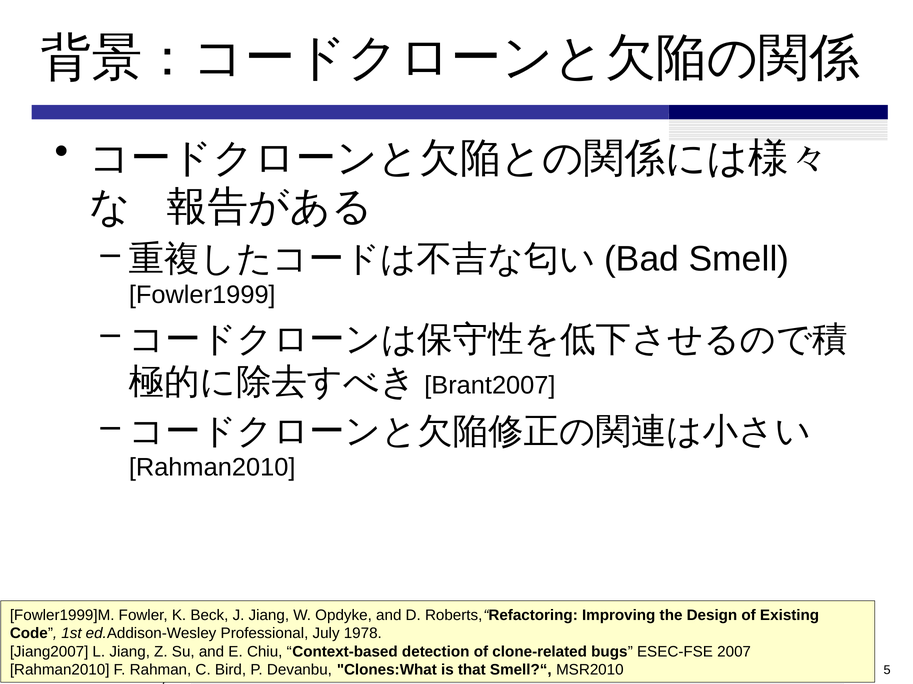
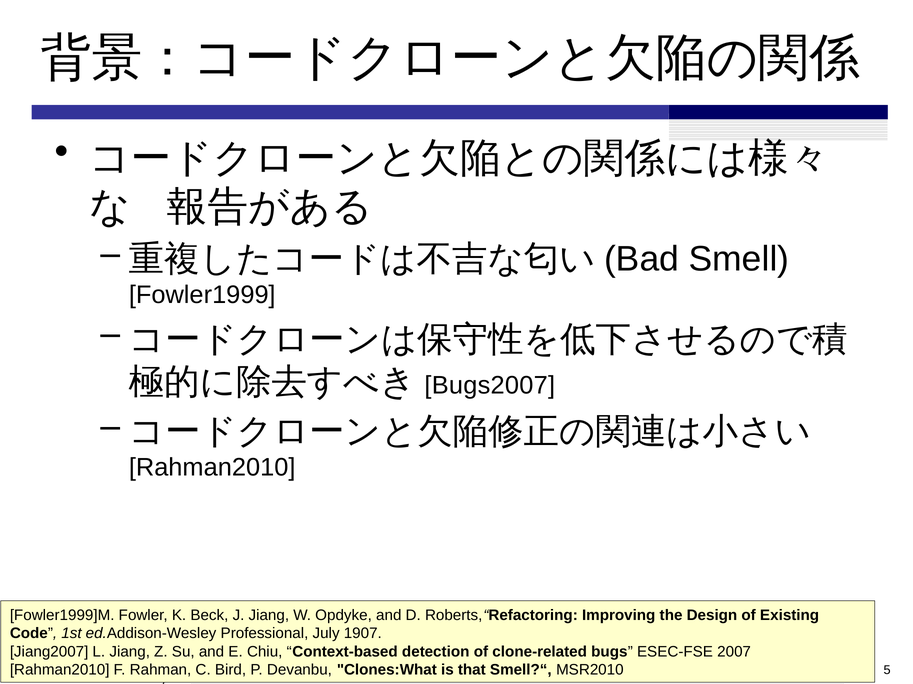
Brant2007: Brant2007 -> Bugs2007 (490, 386)
1978: 1978 -> 1907 (363, 634)
